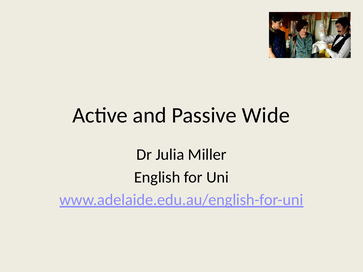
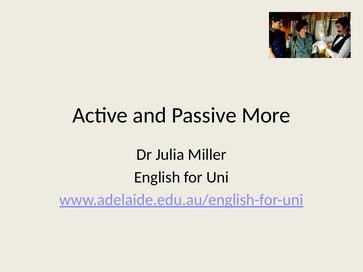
Wide: Wide -> More (266, 115)
